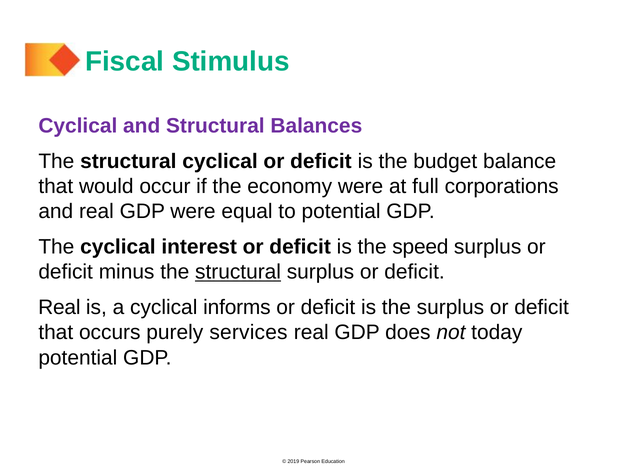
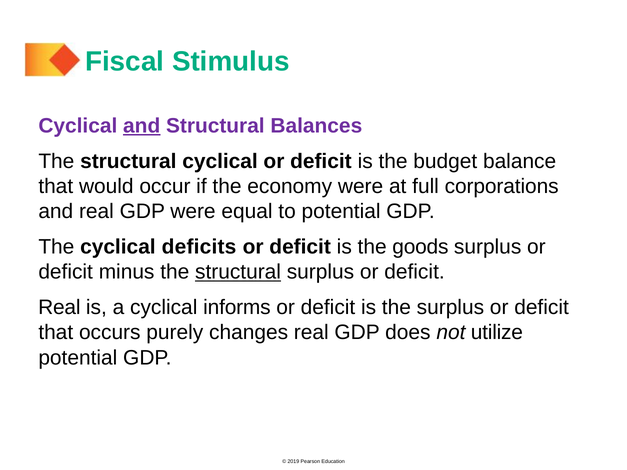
and underline: none -> present (142, 126)
interest: interest -> deficits (199, 247)
speed: speed -> goods (420, 247)
services: services -> changes (249, 333)
today: today -> utilize (497, 333)
